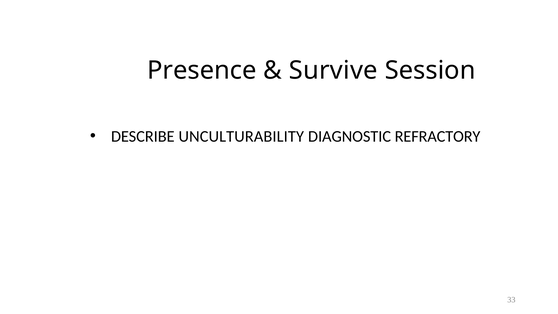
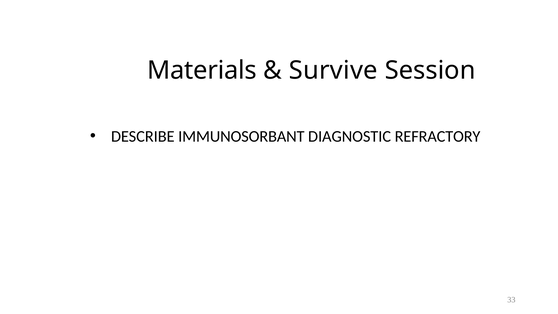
Presence: Presence -> Materials (202, 70)
UNCULTURABILITY: UNCULTURABILITY -> IMMUNOSORBANT (241, 136)
